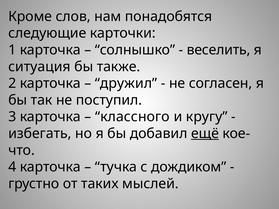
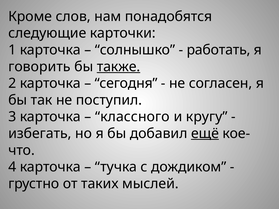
веселить: веселить -> работать (219, 50)
ситуация: ситуация -> говорить (39, 67)
также underline: none -> present (119, 67)
дружил: дружил -> сегодня (126, 83)
